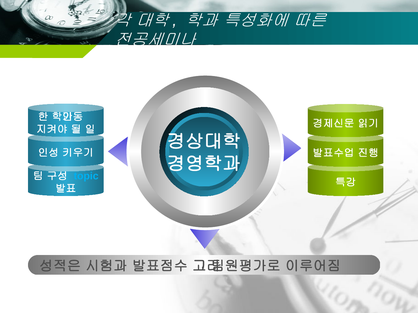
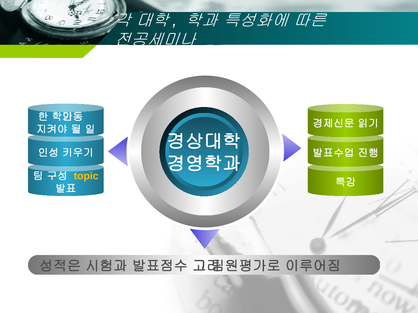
topic colour: light blue -> yellow (86, 176)
